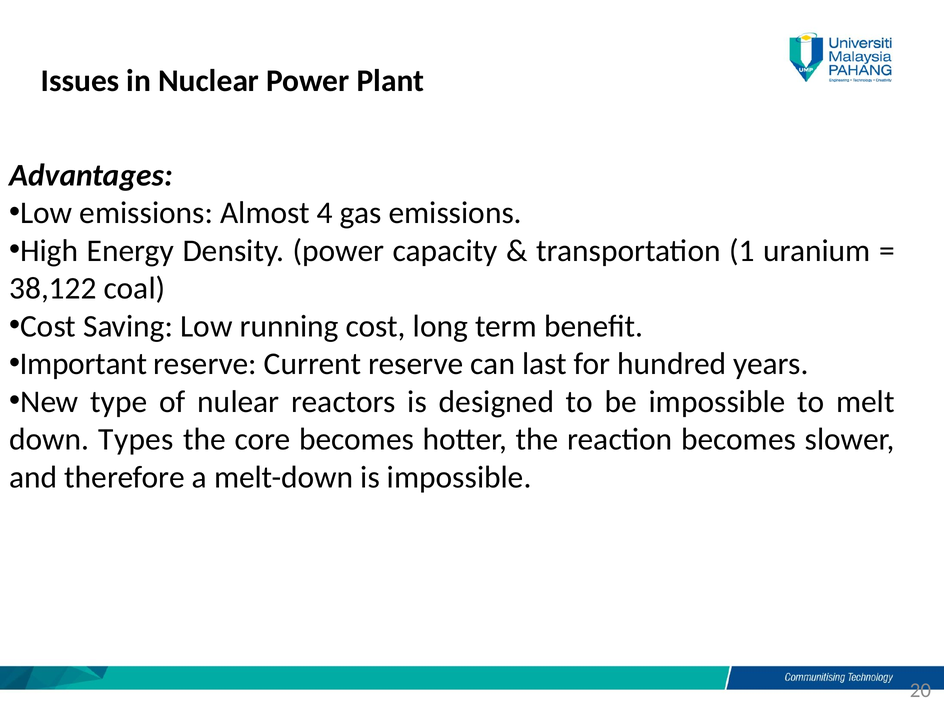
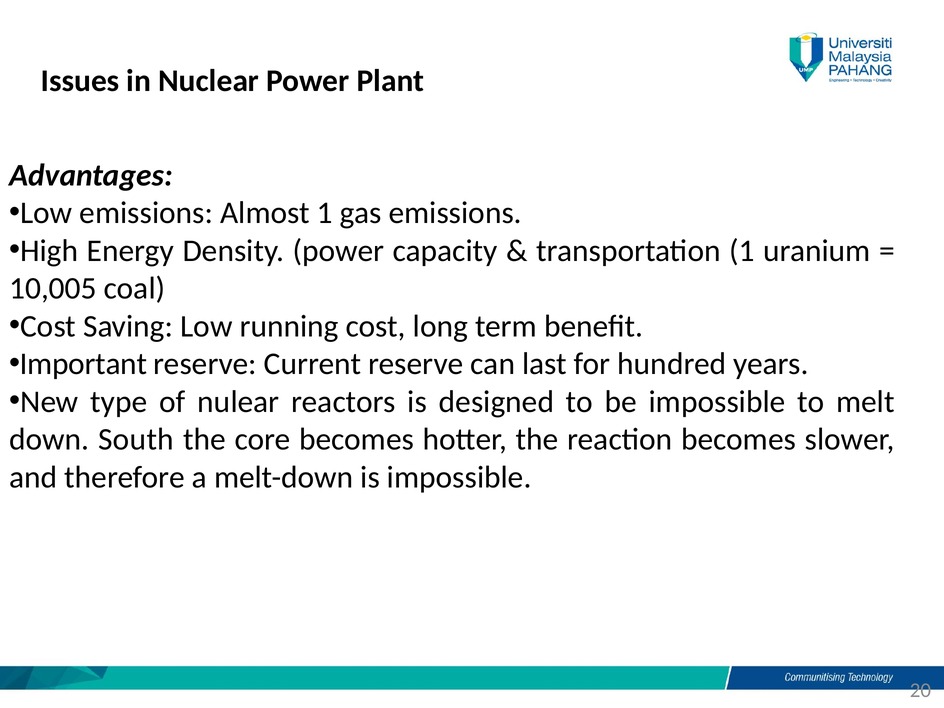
Almost 4: 4 -> 1 (325, 213)
38,122: 38,122 -> 10,005 (53, 288)
Types: Types -> South (136, 439)
